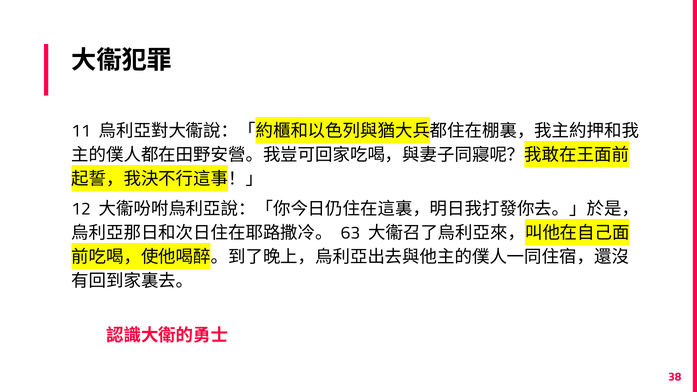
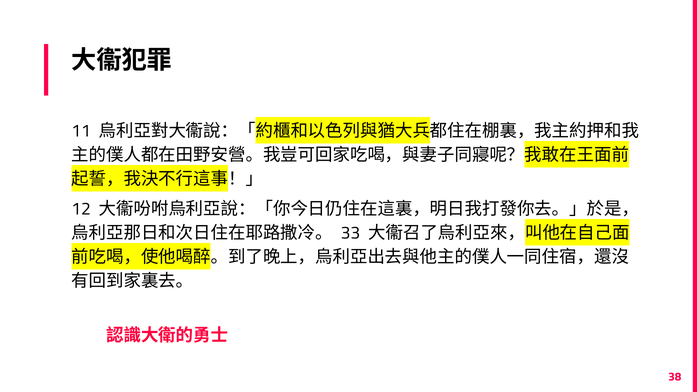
63: 63 -> 33 (350, 233)
